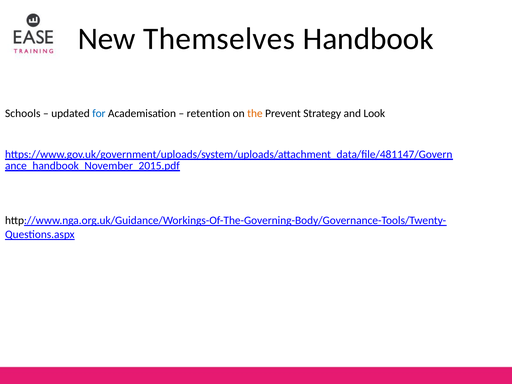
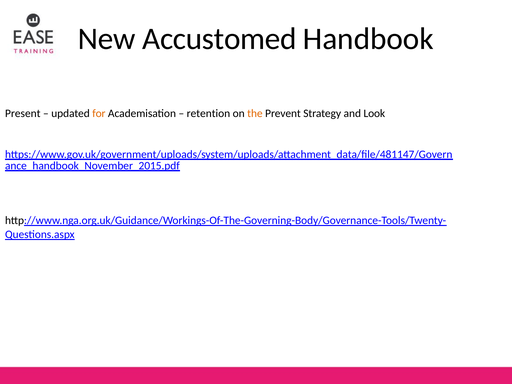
Themselves: Themselves -> Accustomed (219, 39)
Schools: Schools -> Present (23, 113)
for colour: blue -> orange (99, 113)
